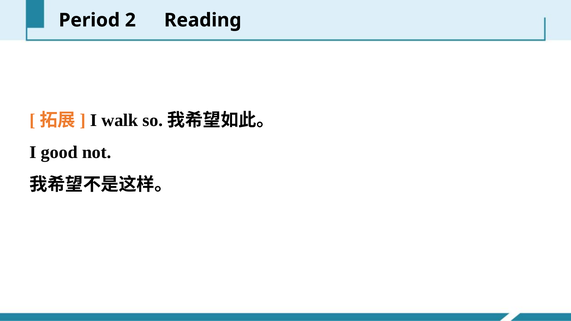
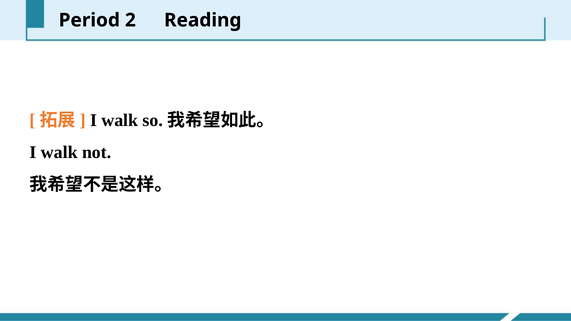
good: good -> walk (59, 152)
